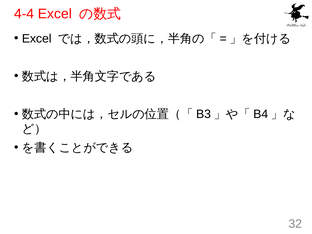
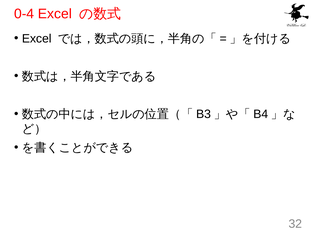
4-4: 4-4 -> 0-4 (24, 14)
